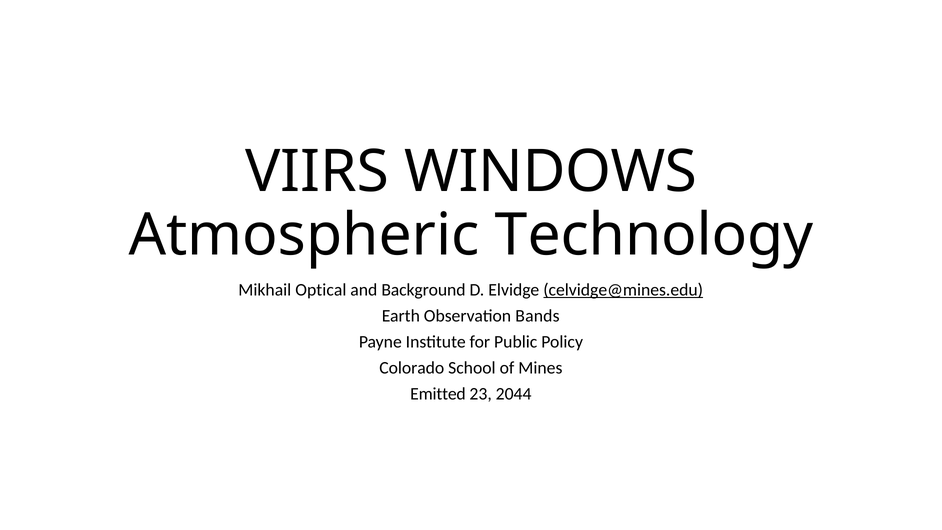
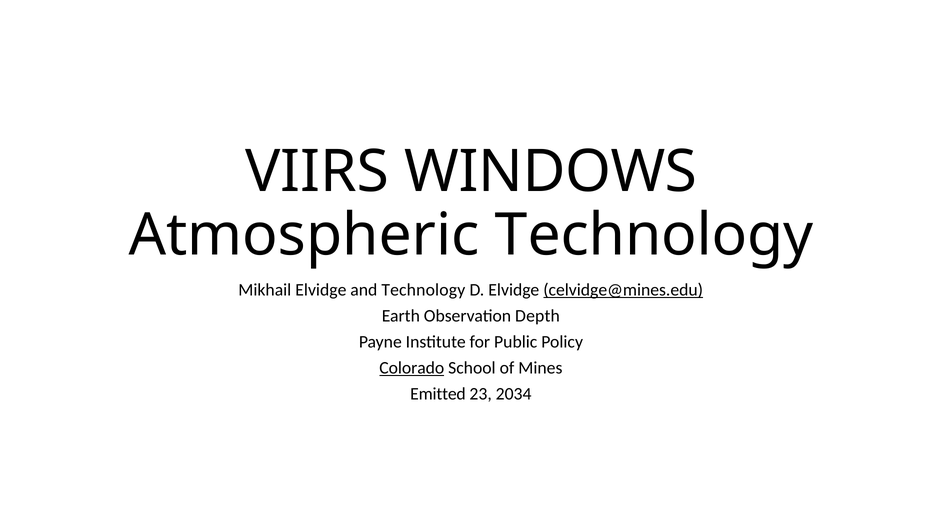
Mikhail Optical: Optical -> Elvidge (321, 290)
and Background: Background -> Technology (423, 290)
Bands: Bands -> Depth (537, 316)
Colorado underline: none -> present (412, 368)
2044: 2044 -> 2034 (514, 394)
